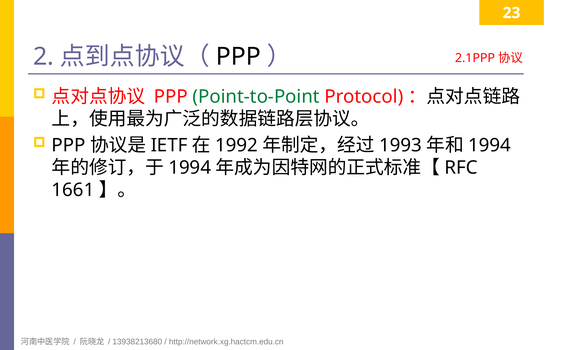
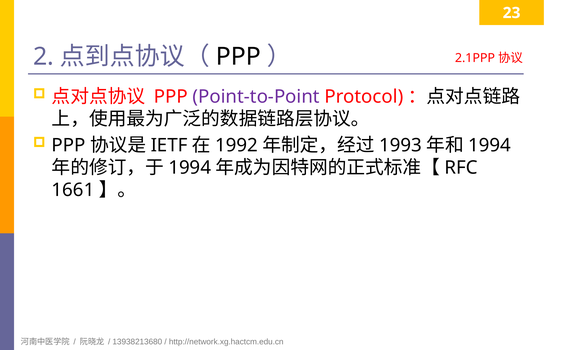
Point-to-Point colour: green -> purple (256, 97)
